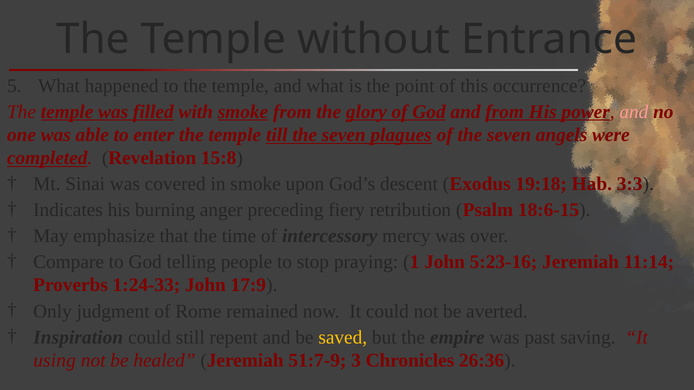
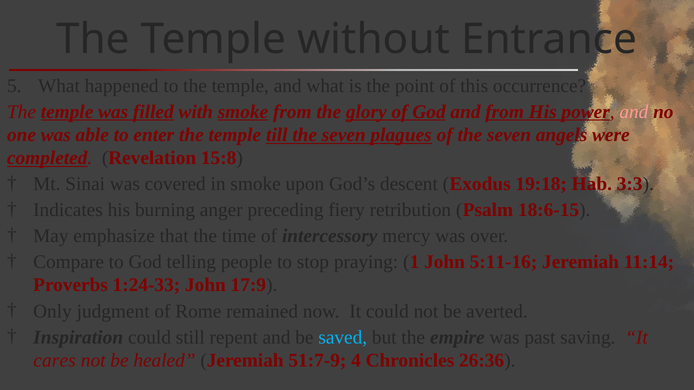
5:23-16: 5:23-16 -> 5:11-16 (503, 262)
saved colour: yellow -> light blue (343, 337)
using: using -> cares (55, 361)
3: 3 -> 4 (356, 361)
